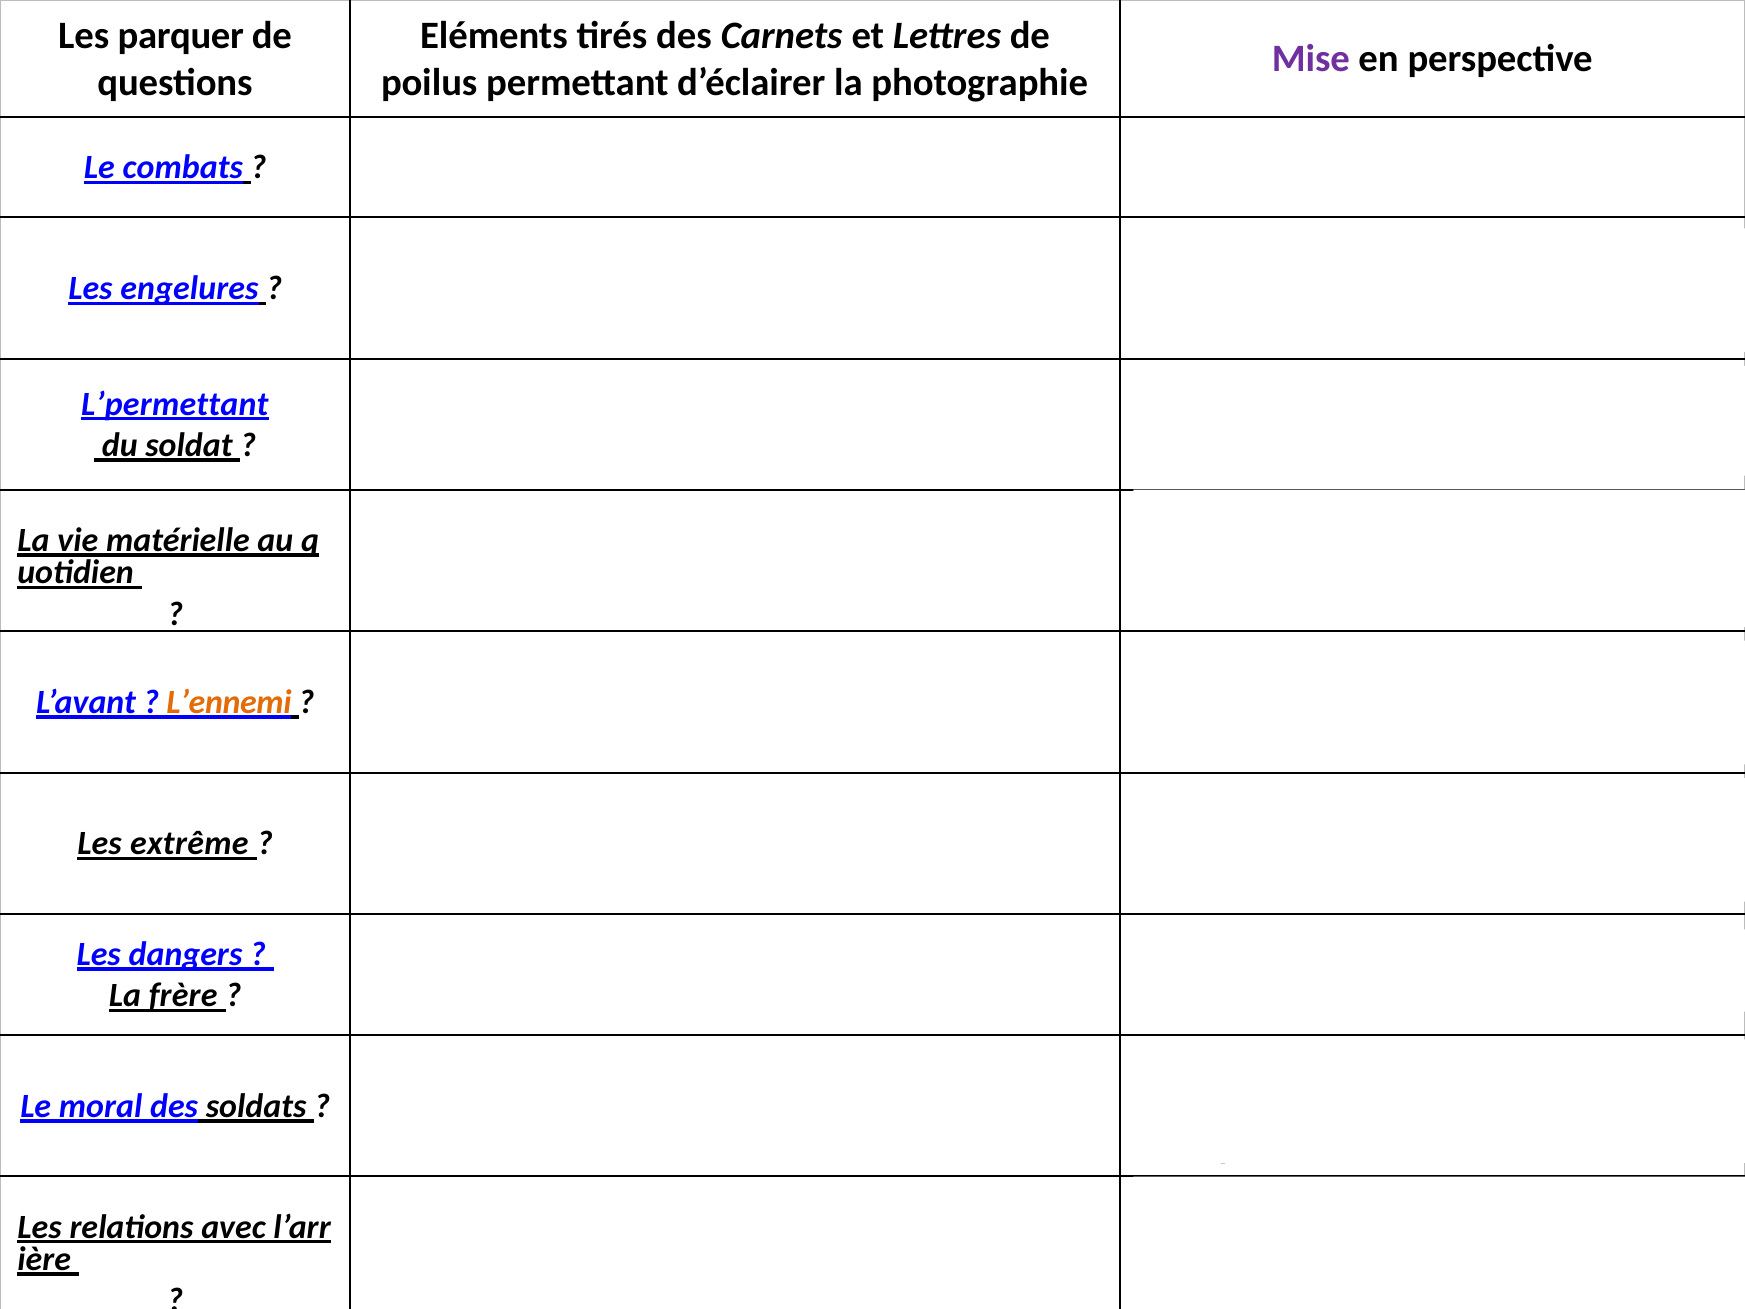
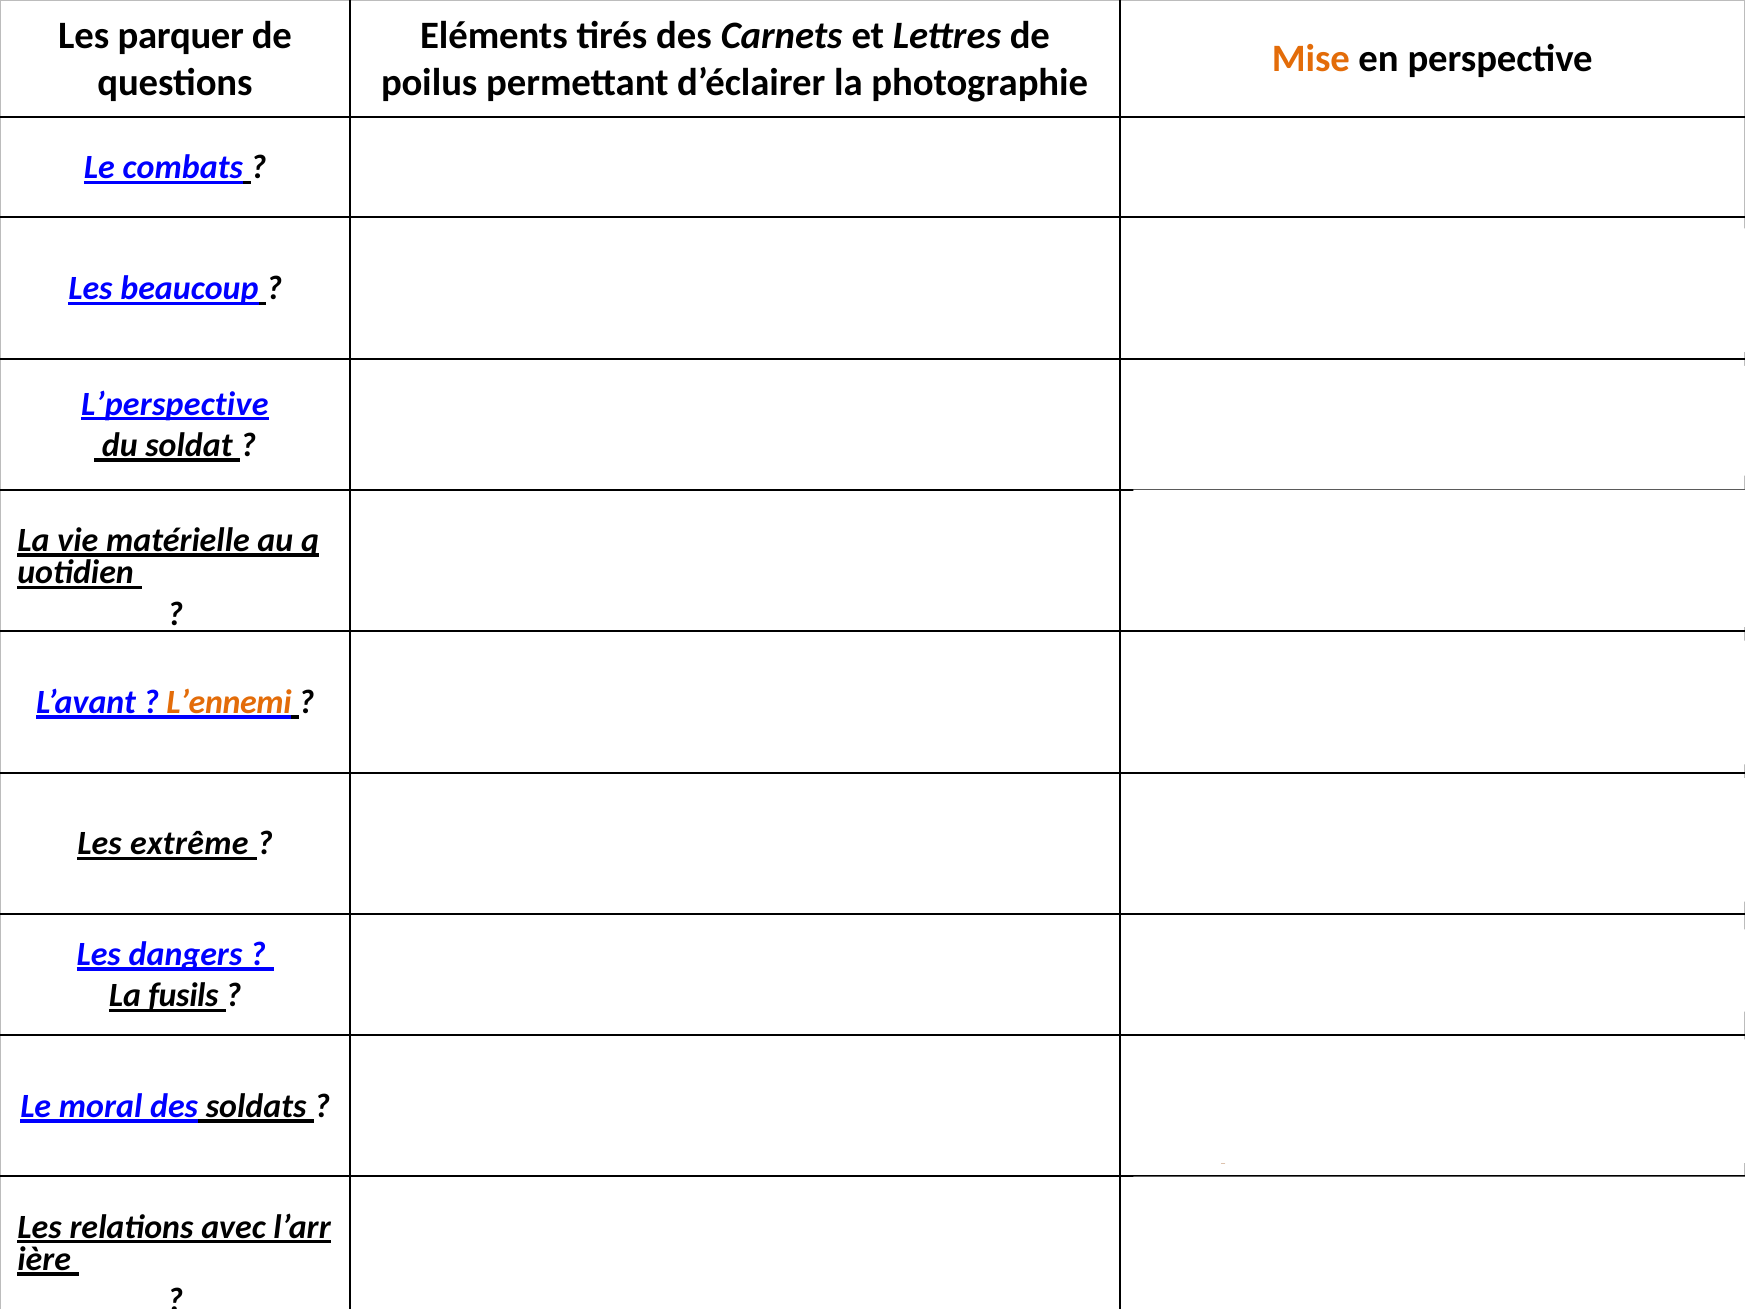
Mise colour: purple -> orange (1311, 59)
Les engelures: engelures -> beaucoup (189, 288)
L’permettant: L’permettant -> L’perspective (175, 404)
frère: frère -> fusils (183, 995)
